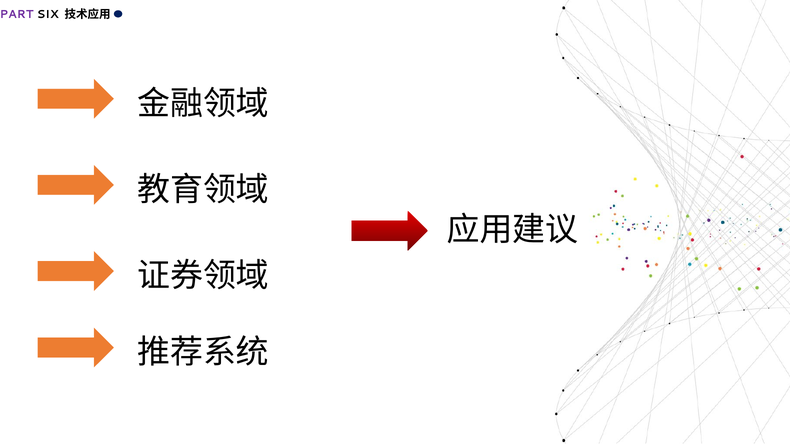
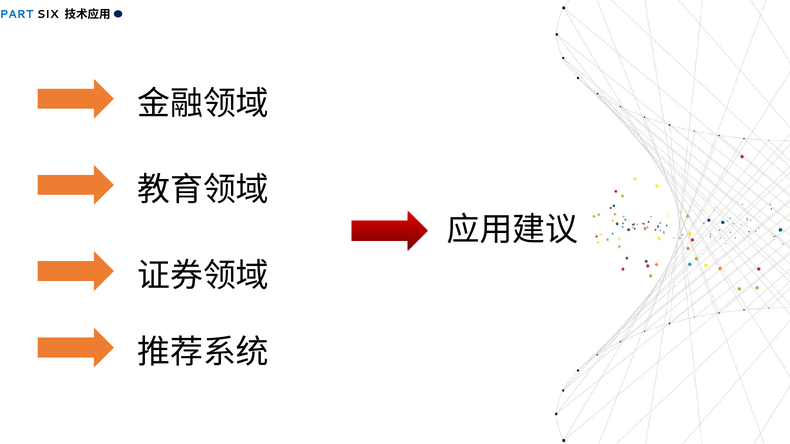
PART colour: purple -> blue (17, 15)
